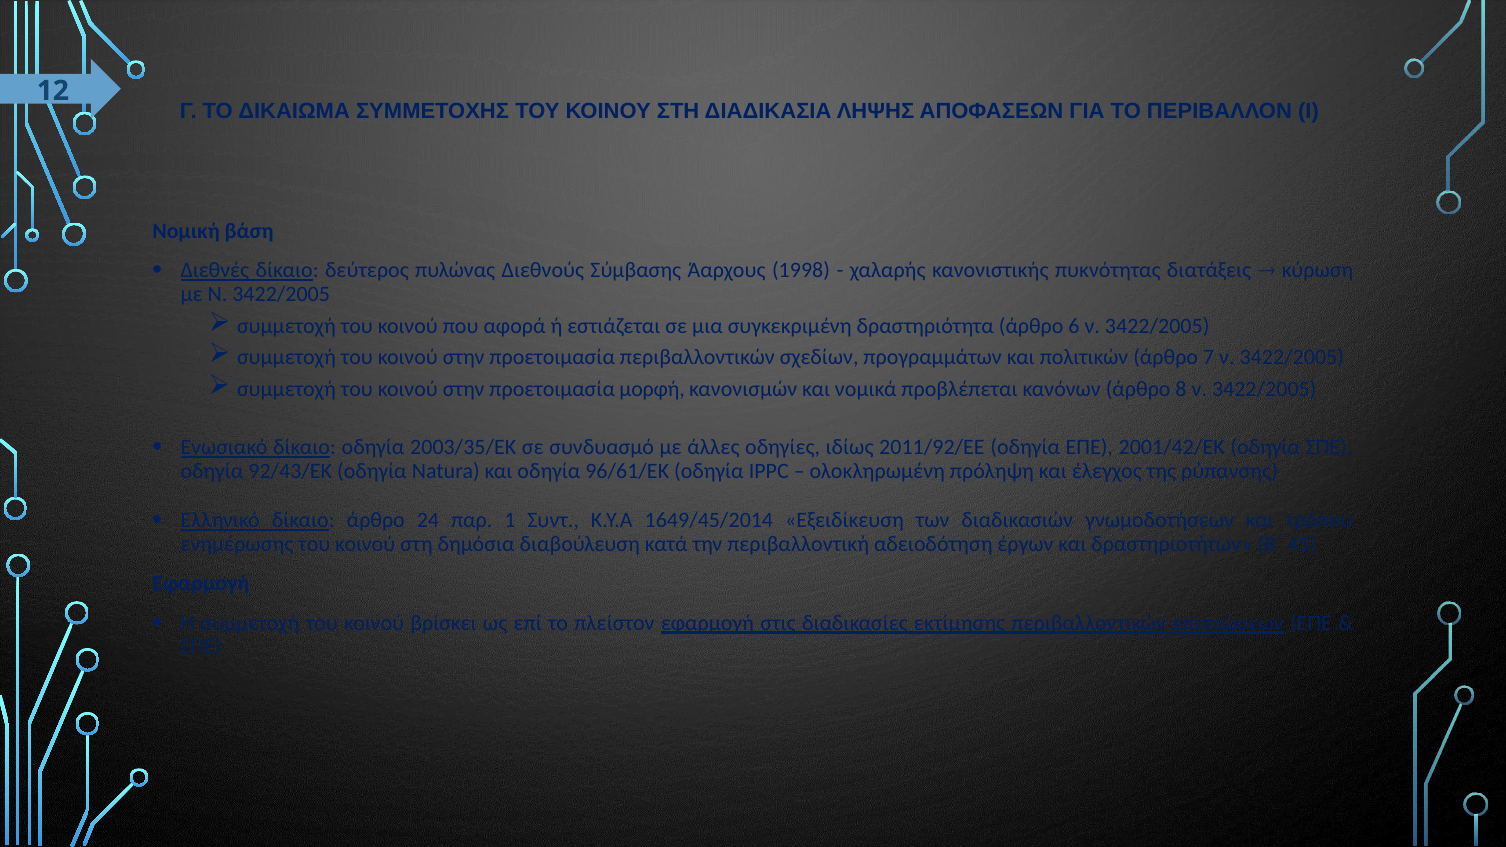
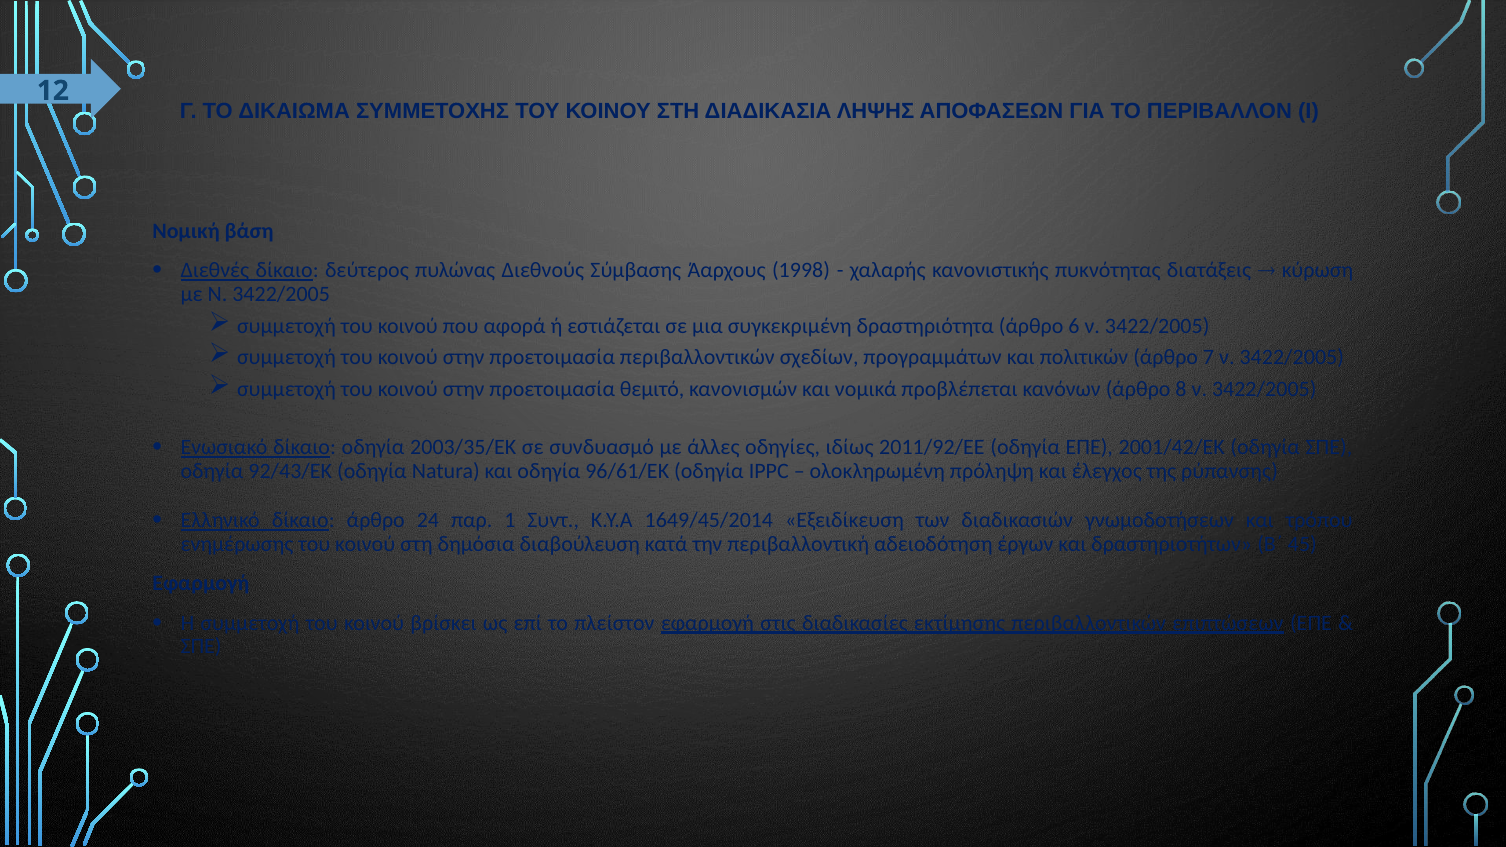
μορφή: μορφή -> θεμιτό (652, 389)
